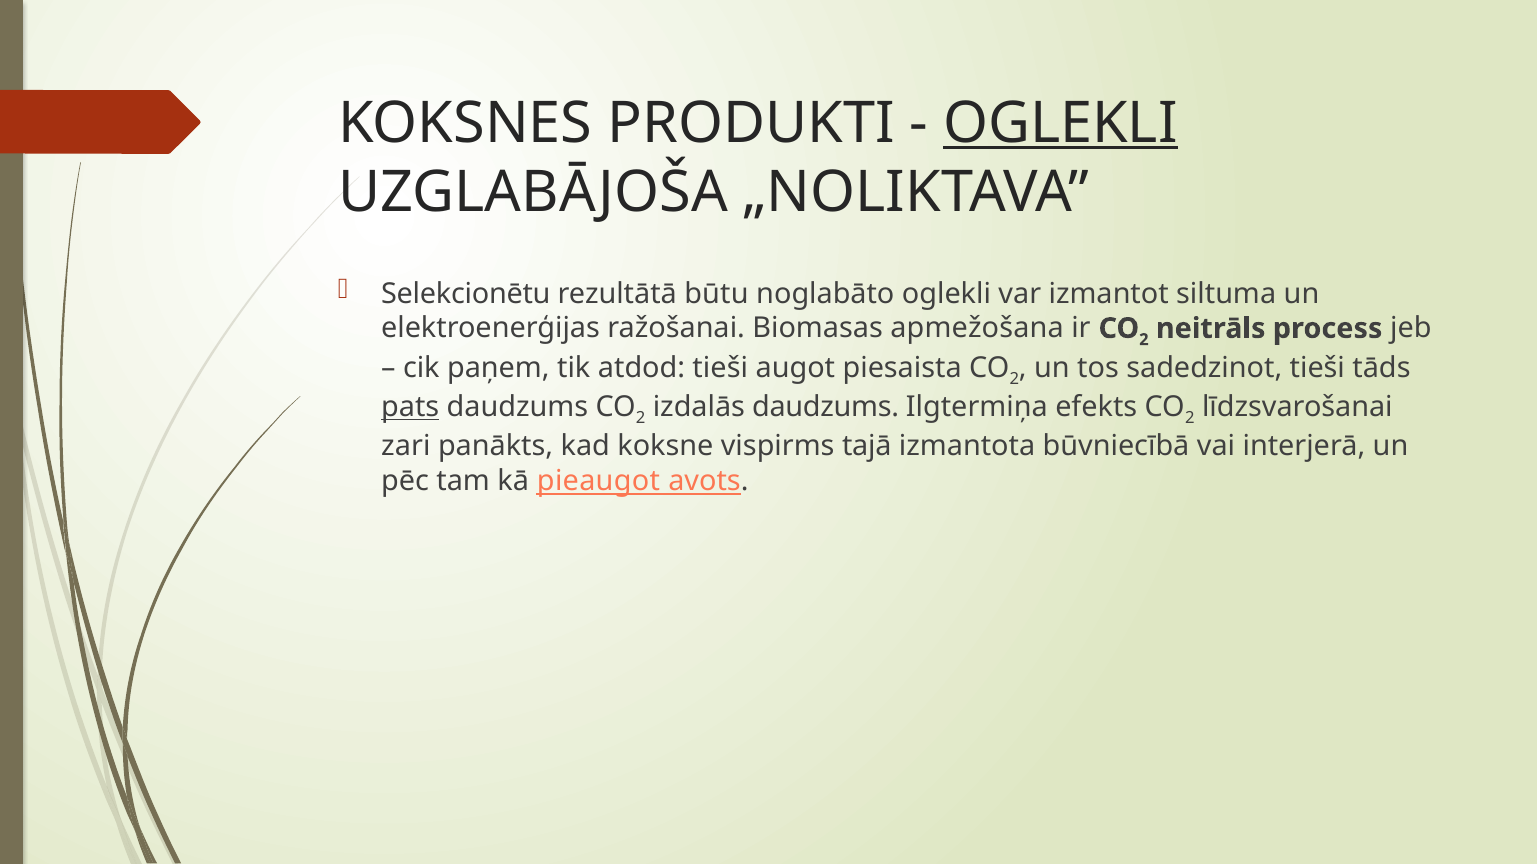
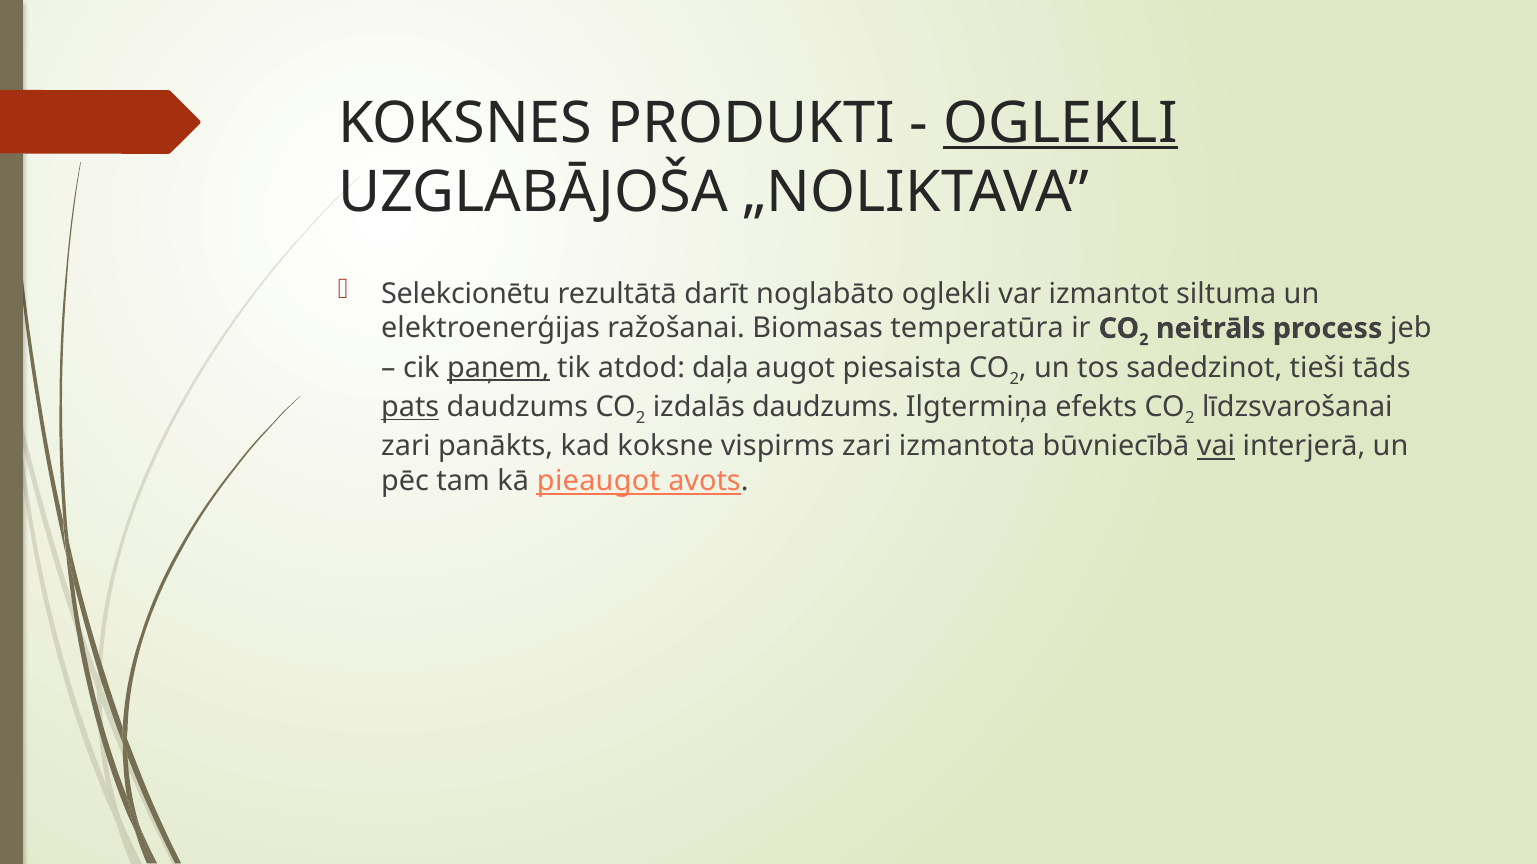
būtu: būtu -> darīt (716, 294)
apmežošana: apmežošana -> temperatūra (977, 329)
paņem underline: none -> present (498, 368)
atdod tieši: tieši -> daļa (720, 368)
vispirms tajā: tajā -> zari (867, 447)
vai underline: none -> present (1216, 447)
